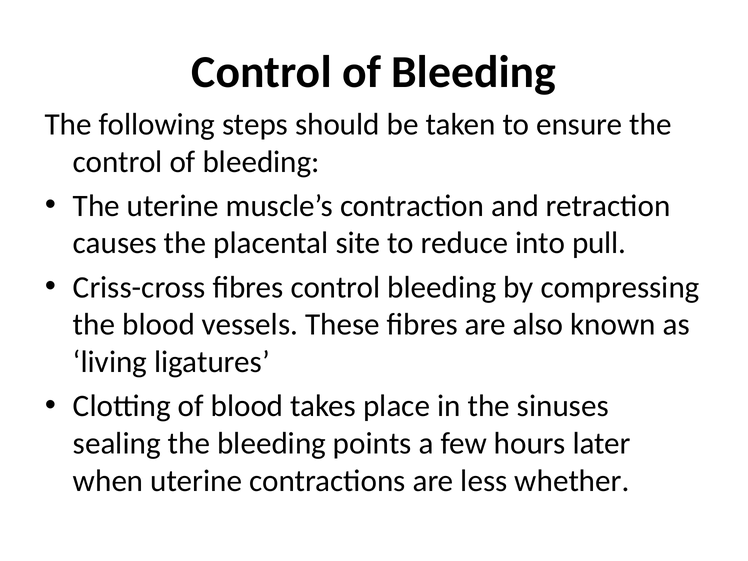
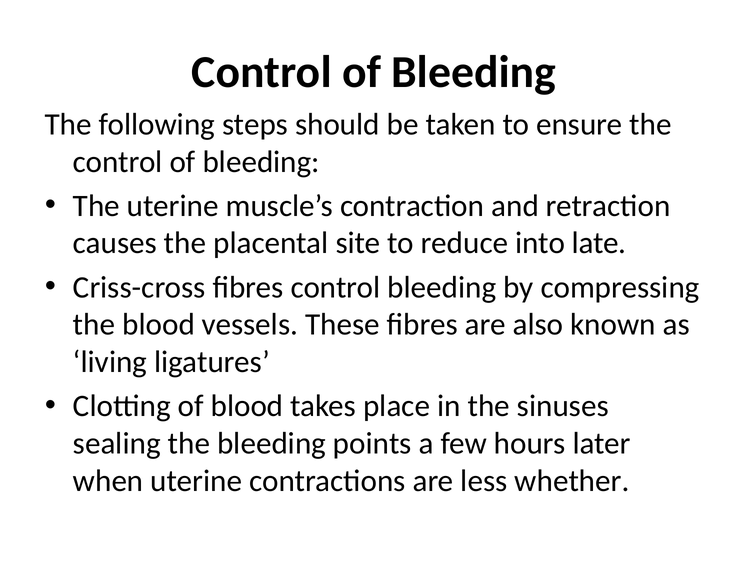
pull: pull -> late (599, 243)
